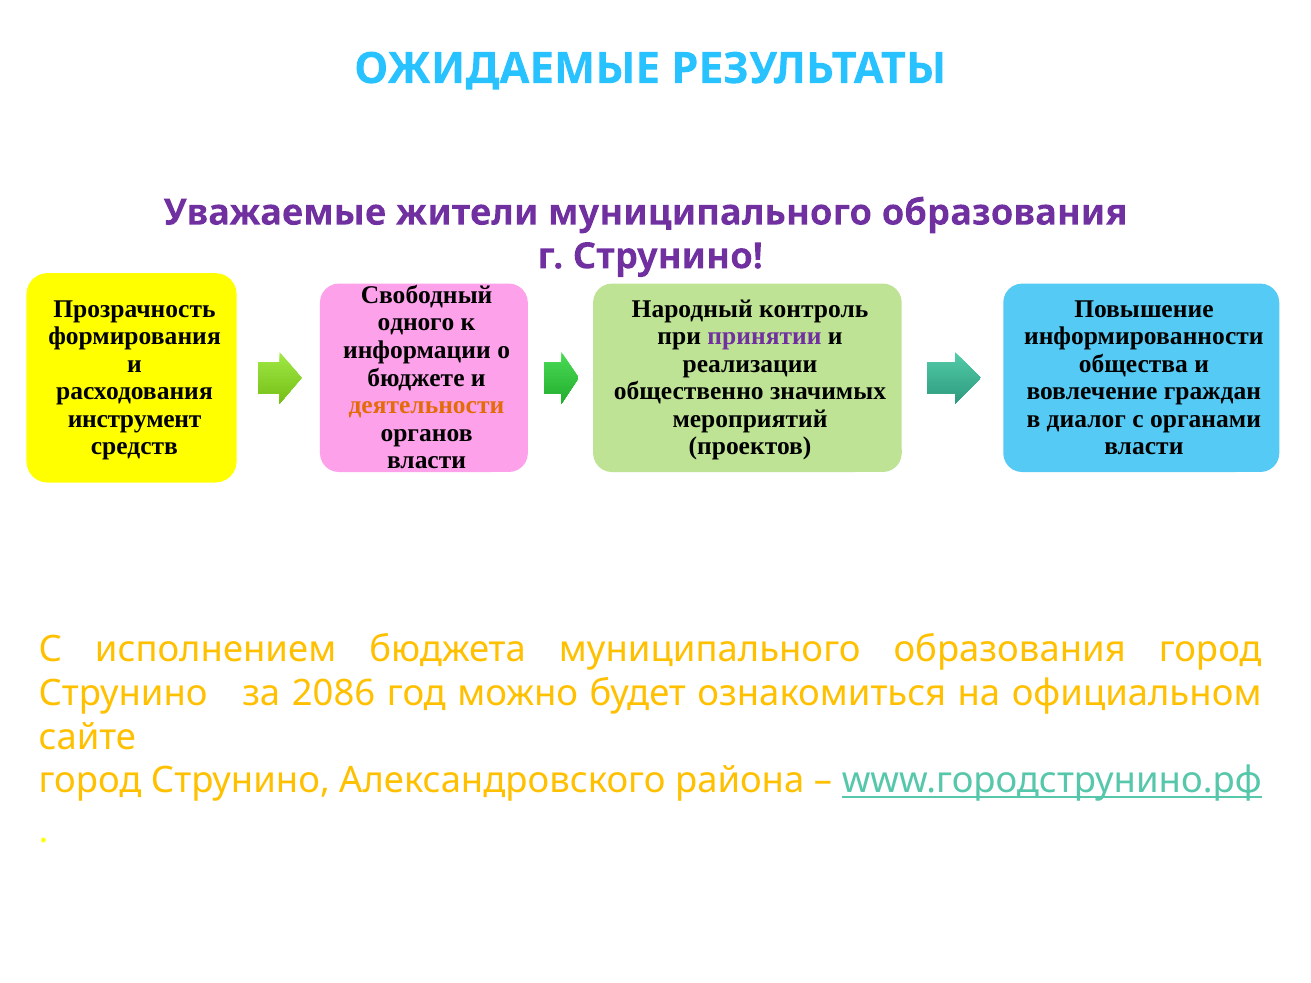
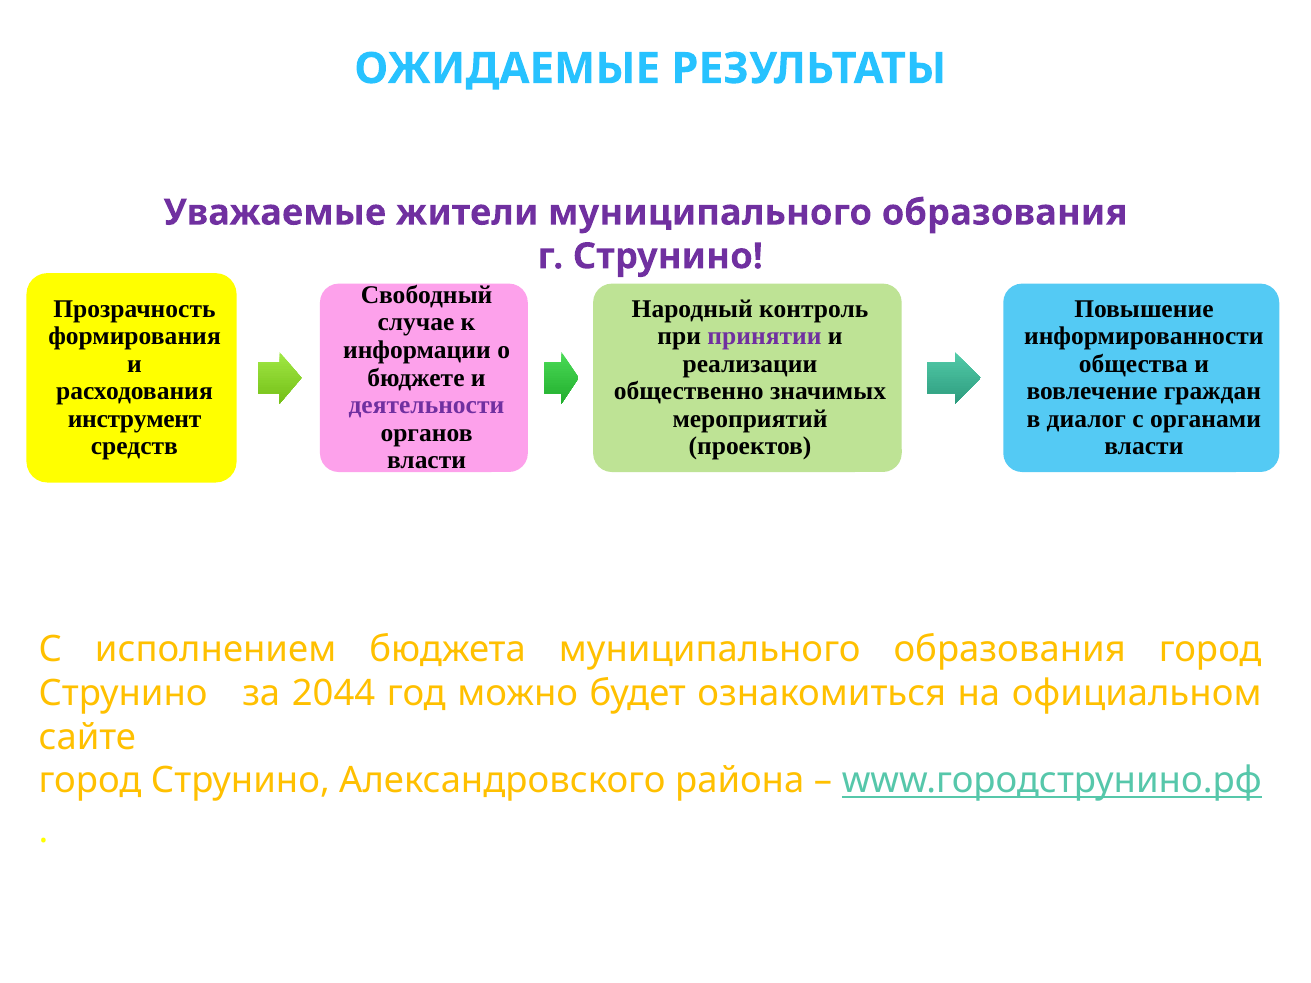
одного: одного -> случае (416, 323)
деятельности colour: orange -> purple (426, 405)
2086: 2086 -> 2044 (334, 694)
